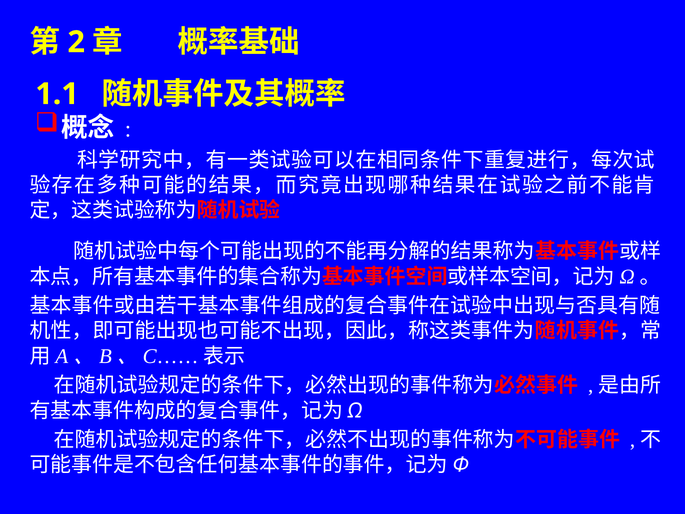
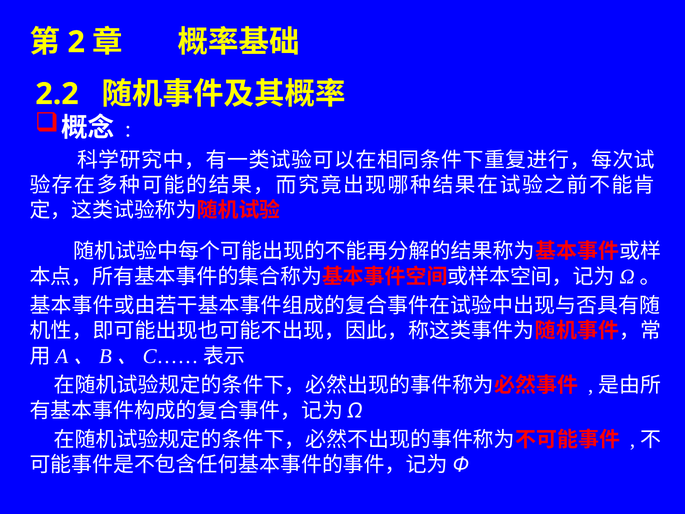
1.1: 1.1 -> 2.2 (57, 94)
